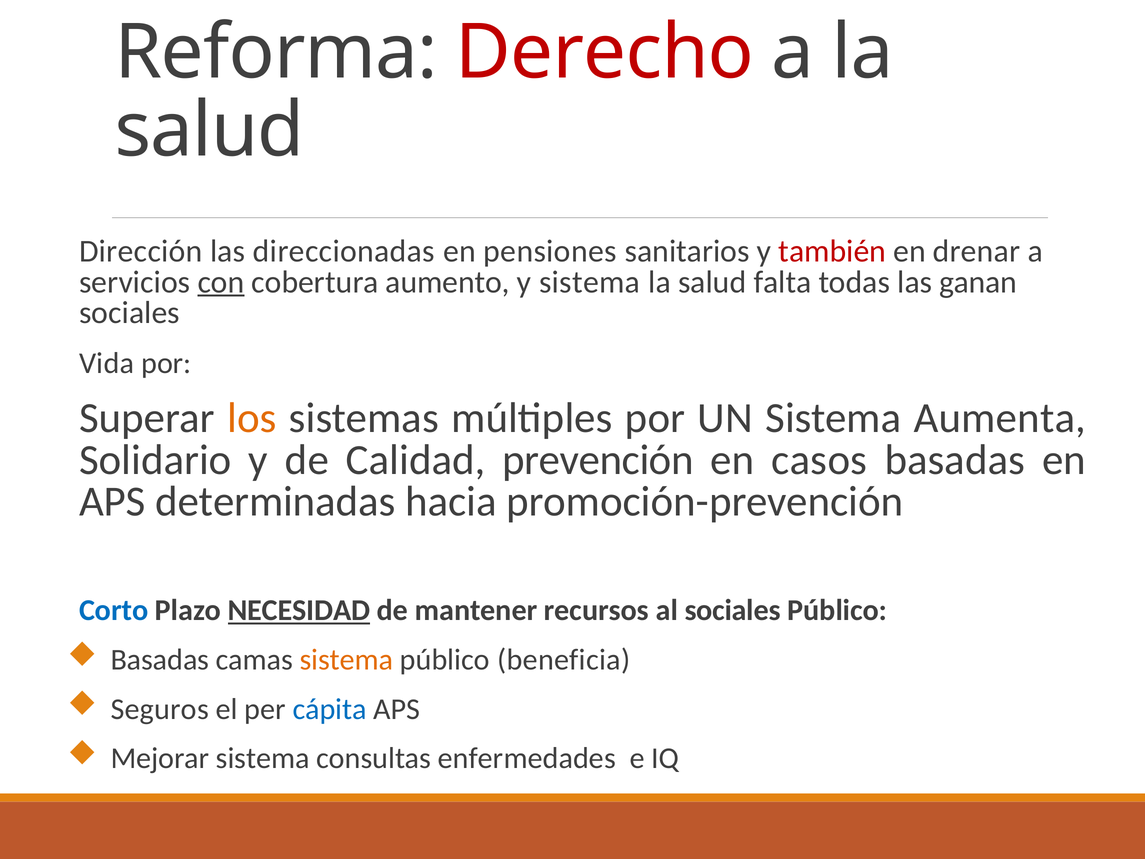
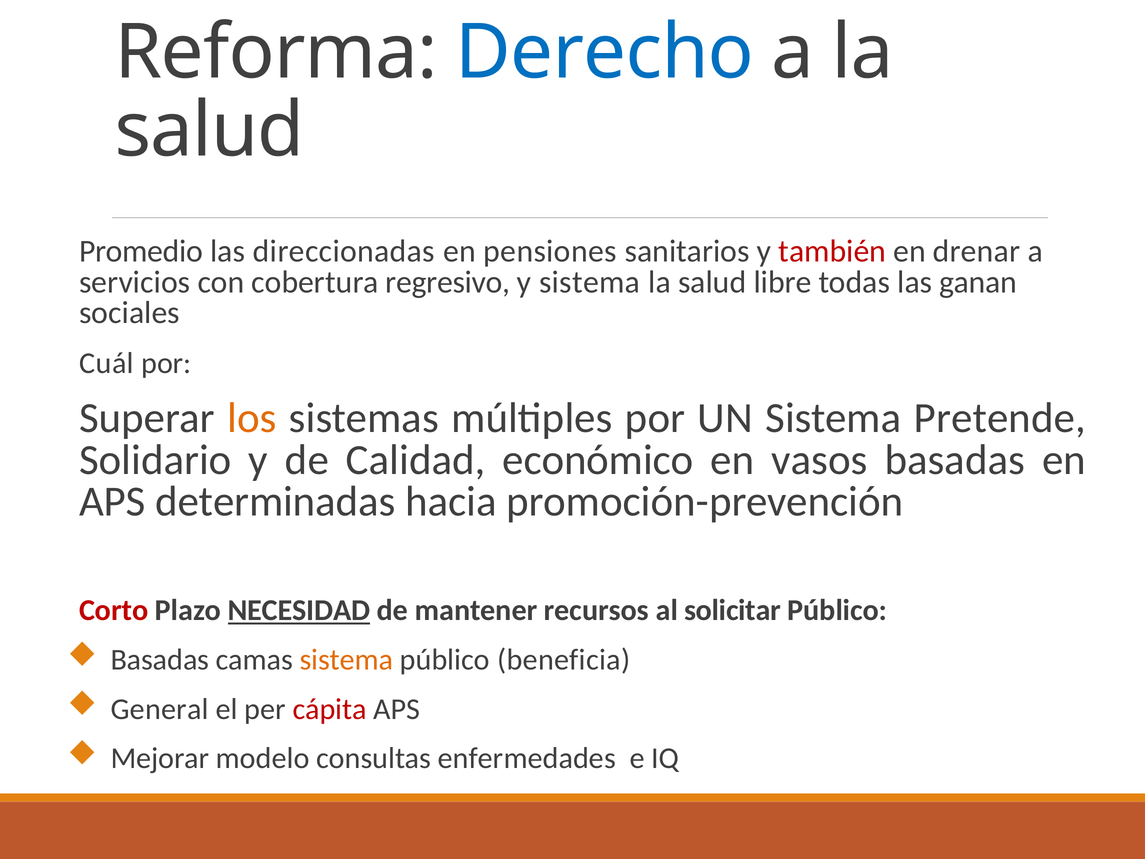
Derecho colour: red -> blue (605, 53)
Dirección: Dirección -> Promedio (141, 251)
con underline: present -> none (221, 282)
aumento: aumento -> regresivo (448, 282)
falta: falta -> libre (783, 282)
Vida: Vida -> Cuál (107, 363)
Aumenta: Aumenta -> Pretende (1000, 418)
prevención: prevención -> económico (598, 460)
casos: casos -> vasos (819, 460)
Corto colour: blue -> red (114, 610)
al sociales: sociales -> solicitar (733, 610)
Seguros: Seguros -> General (160, 709)
cápita colour: blue -> red (330, 709)
Mejorar sistema: sistema -> modelo (263, 758)
